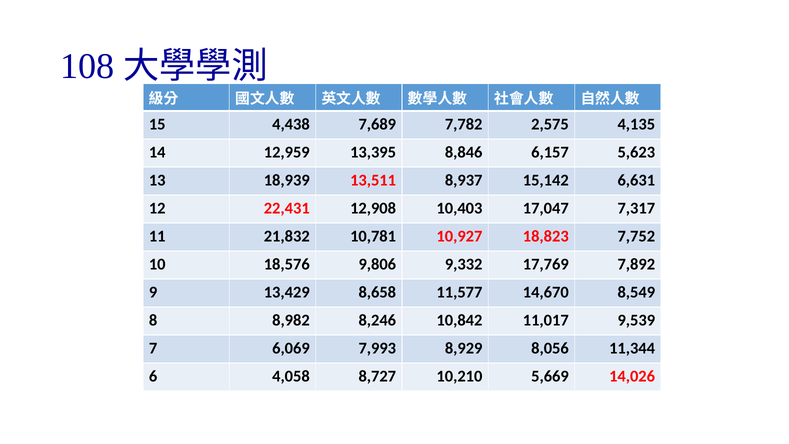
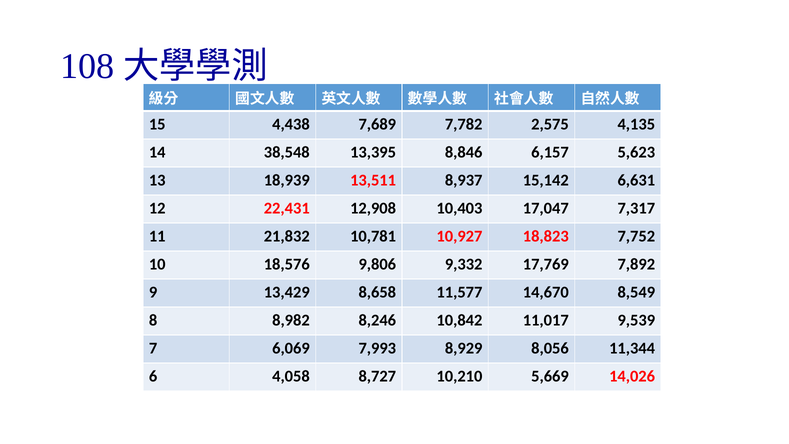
12,959: 12,959 -> 38,548 (287, 152)
